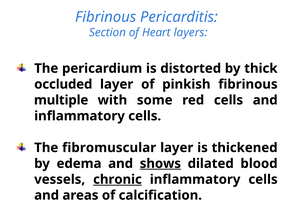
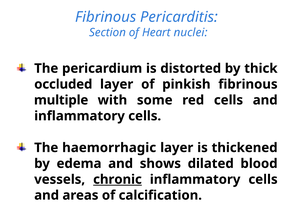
layers: layers -> nuclei (191, 33)
fibromuscular: fibromuscular -> haemorrhagic (109, 148)
shows underline: present -> none (160, 163)
